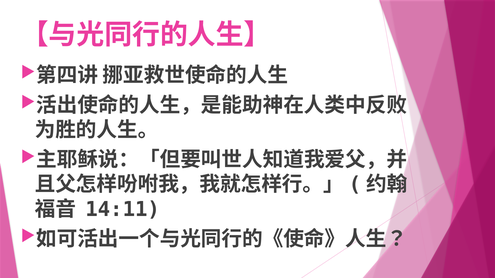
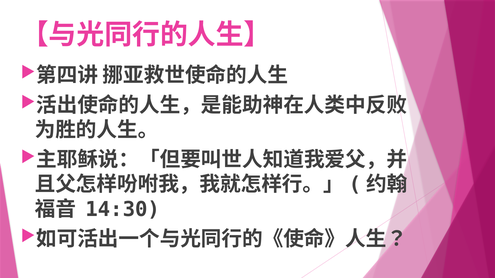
14:11: 14:11 -> 14:30 (123, 210)
